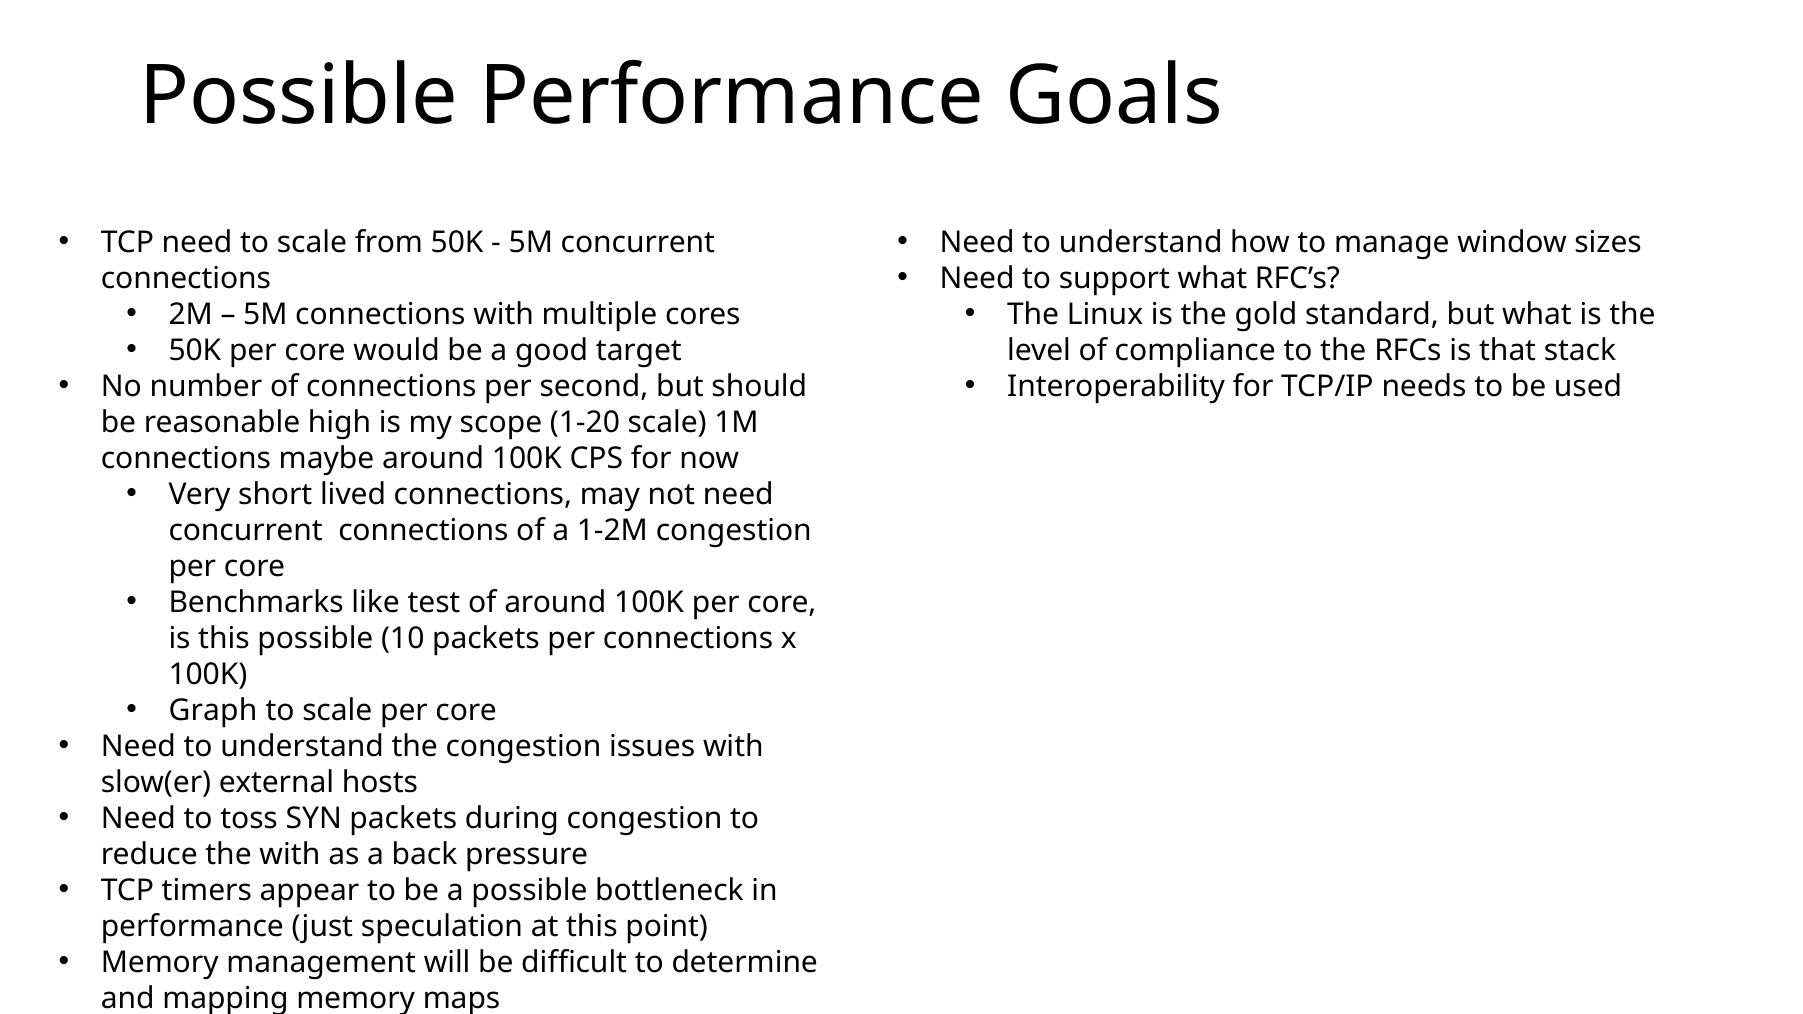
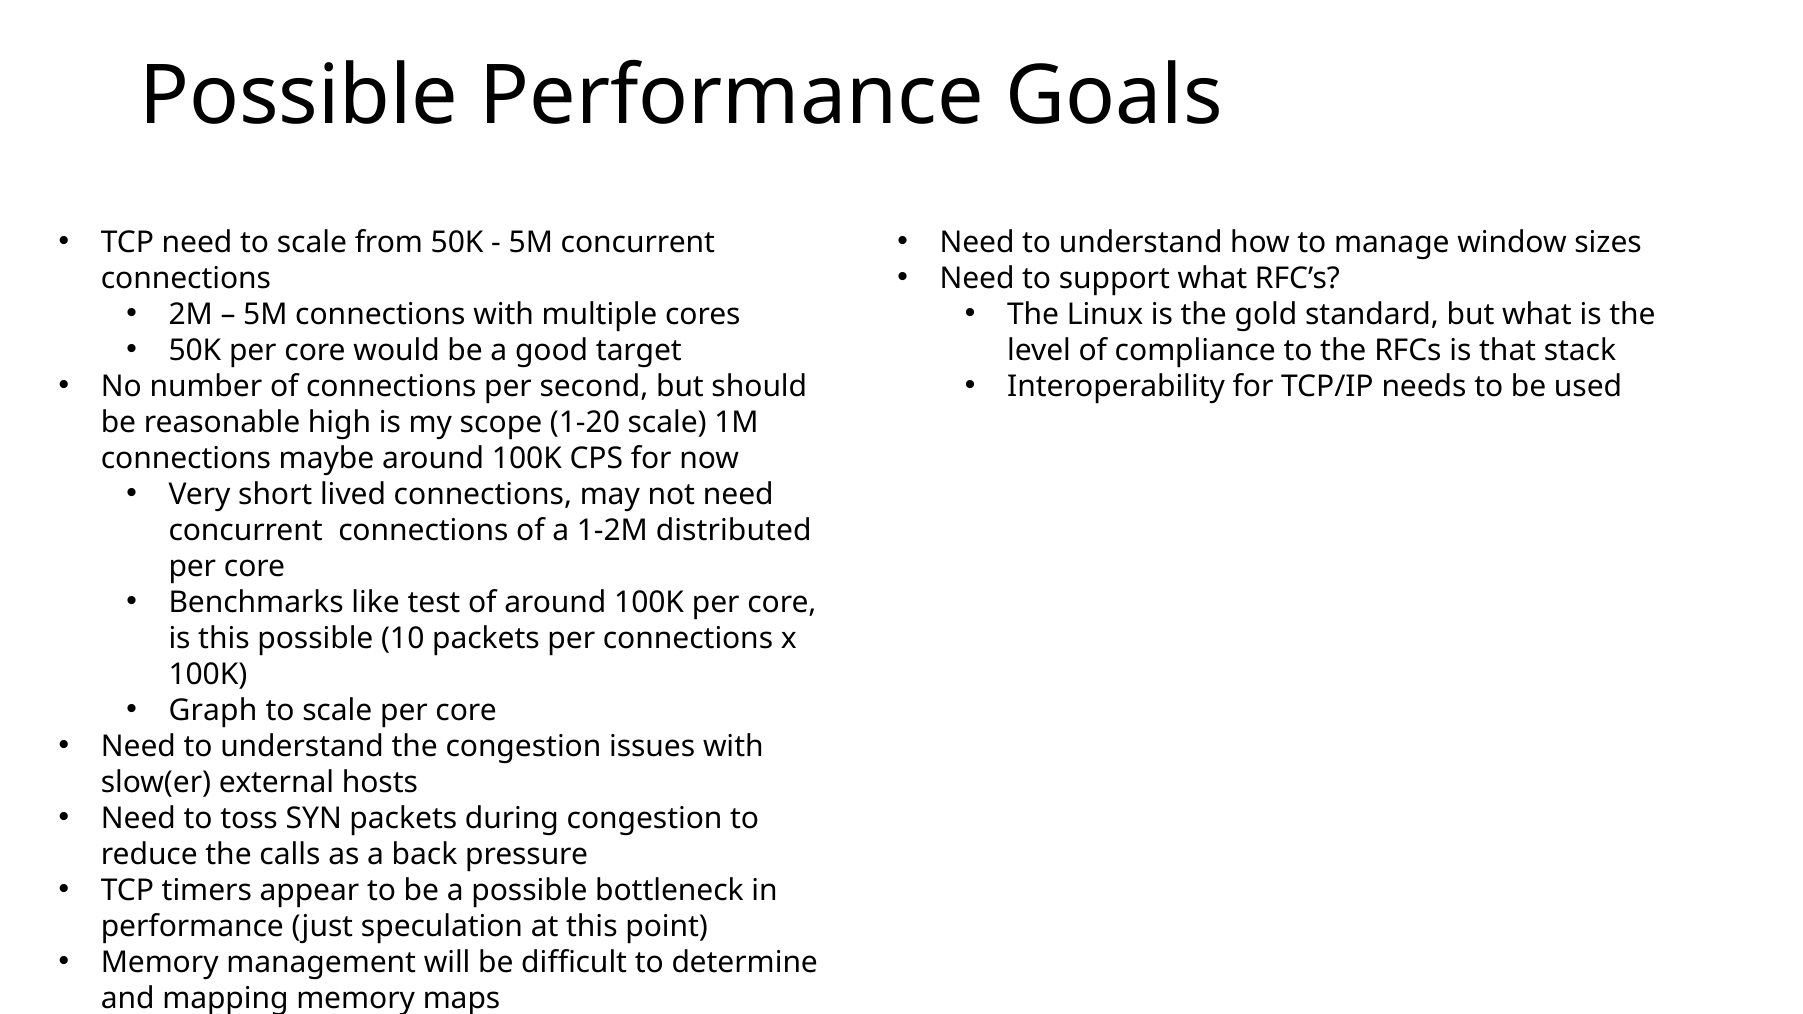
1-2M congestion: congestion -> distributed (734, 531)
the with: with -> calls (290, 855)
